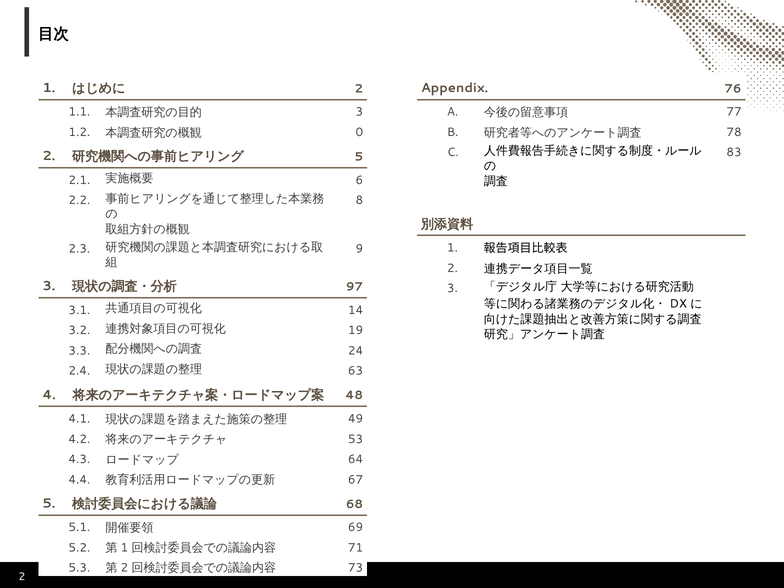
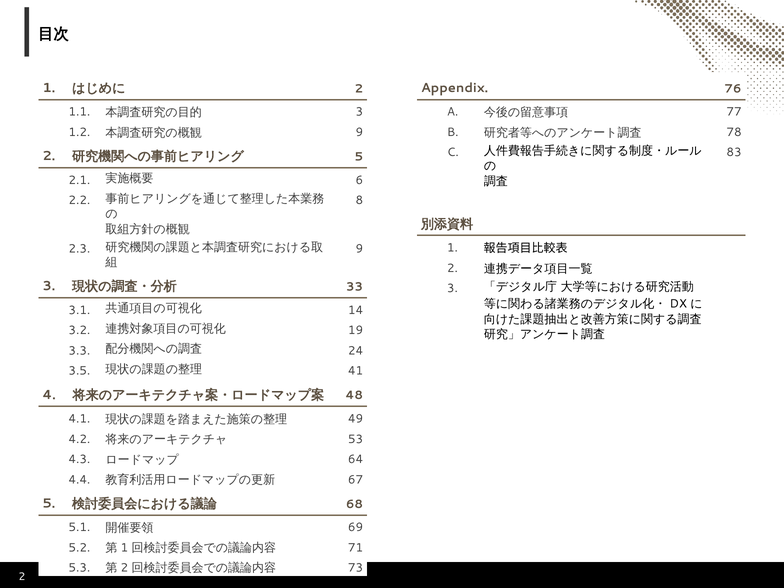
0: 0 -> 9 (359, 132)
97: 97 -> 33 (355, 287)
2.4: 2.4 -> 3.5 (79, 371)
63: 63 -> 41 (356, 371)
